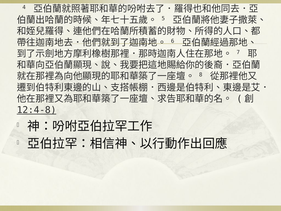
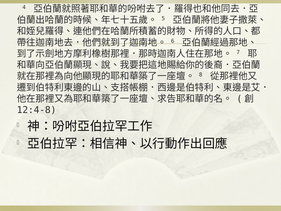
12:4-8 underline: present -> none (37, 110)
